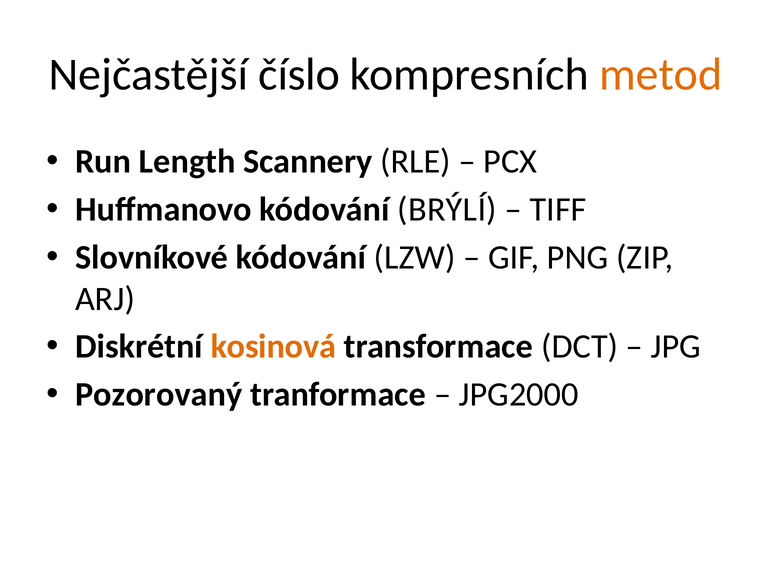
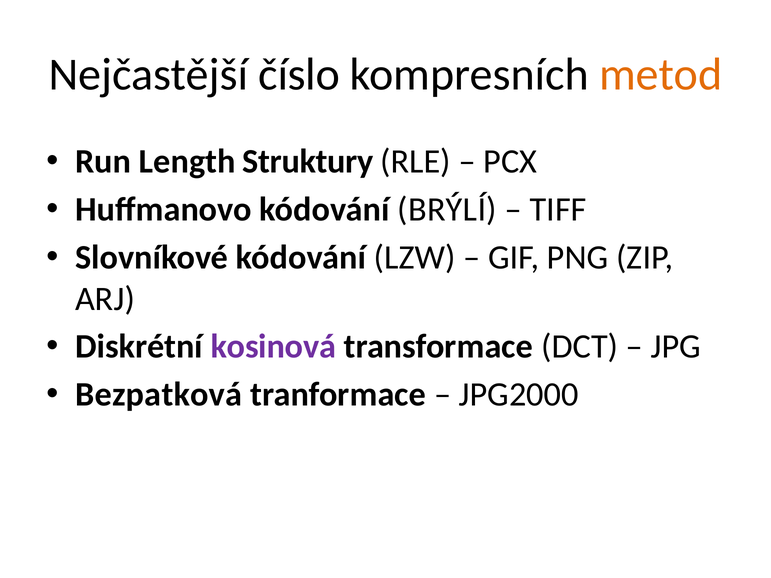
Scannery: Scannery -> Struktury (308, 162)
kosinová colour: orange -> purple (273, 347)
Pozorovaný: Pozorovaný -> Bezpatková (159, 395)
